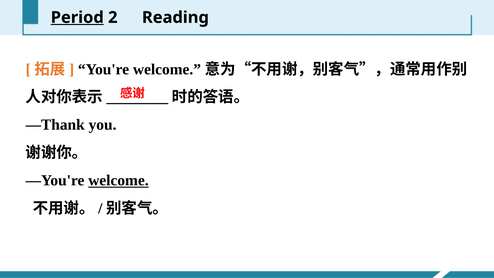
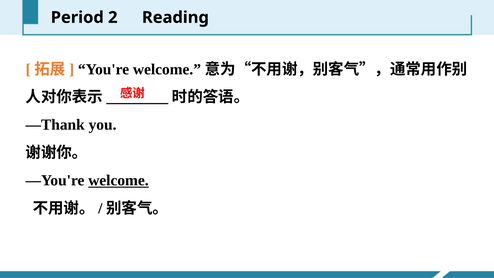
Period underline: present -> none (77, 17)
